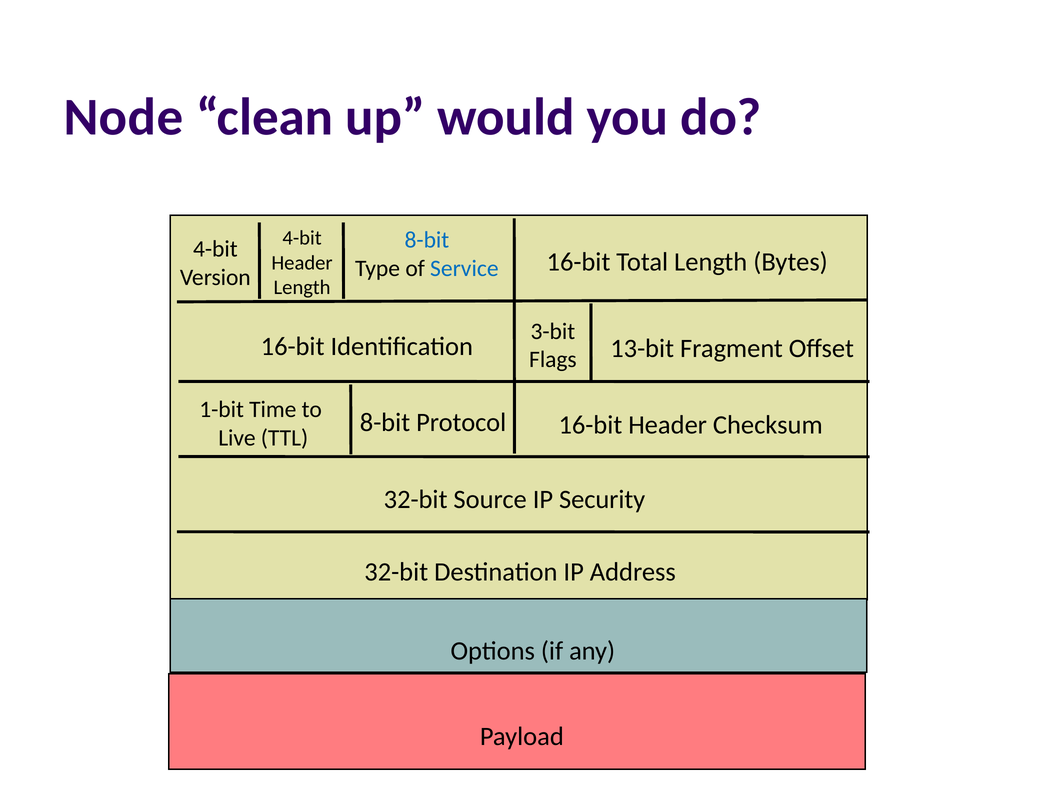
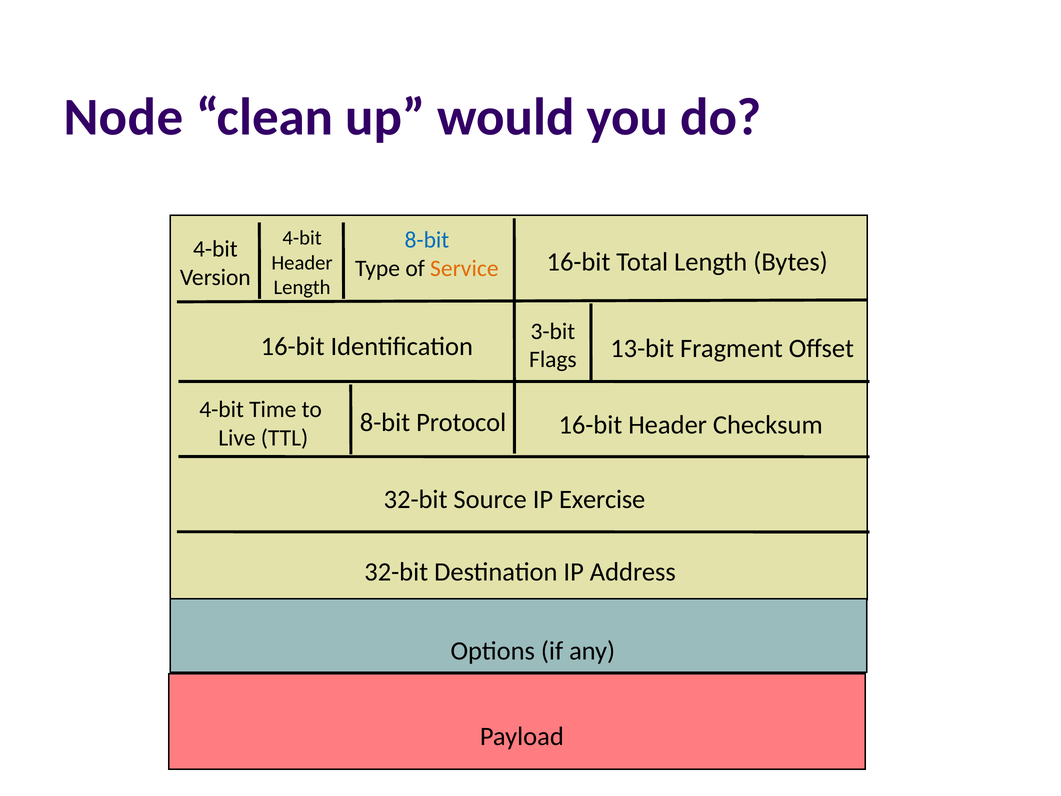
Service colour: blue -> orange (464, 268)
1-bit: 1-bit -> 4-bit (222, 409)
Security: Security -> Exercise (602, 499)
